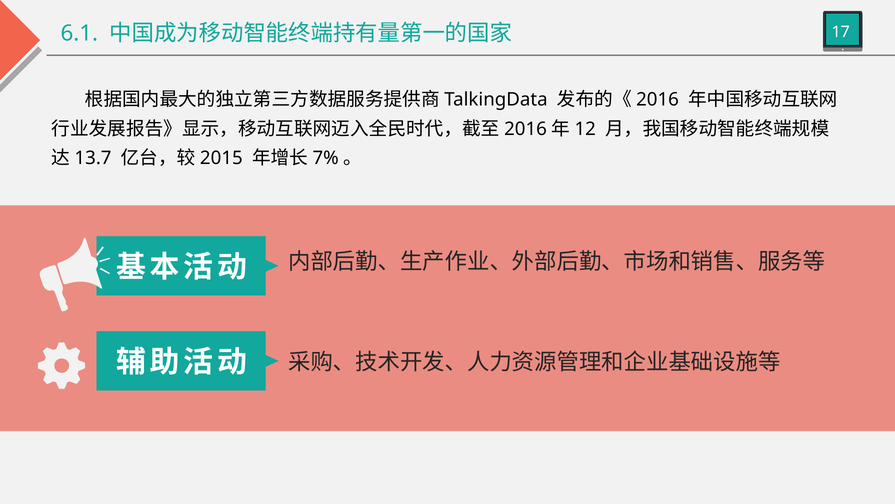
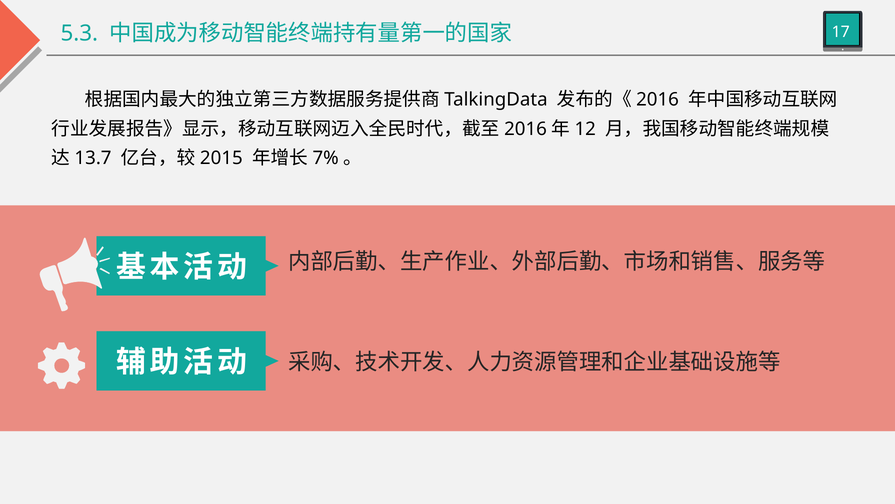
6.1: 6.1 -> 5.3 (79, 33)
